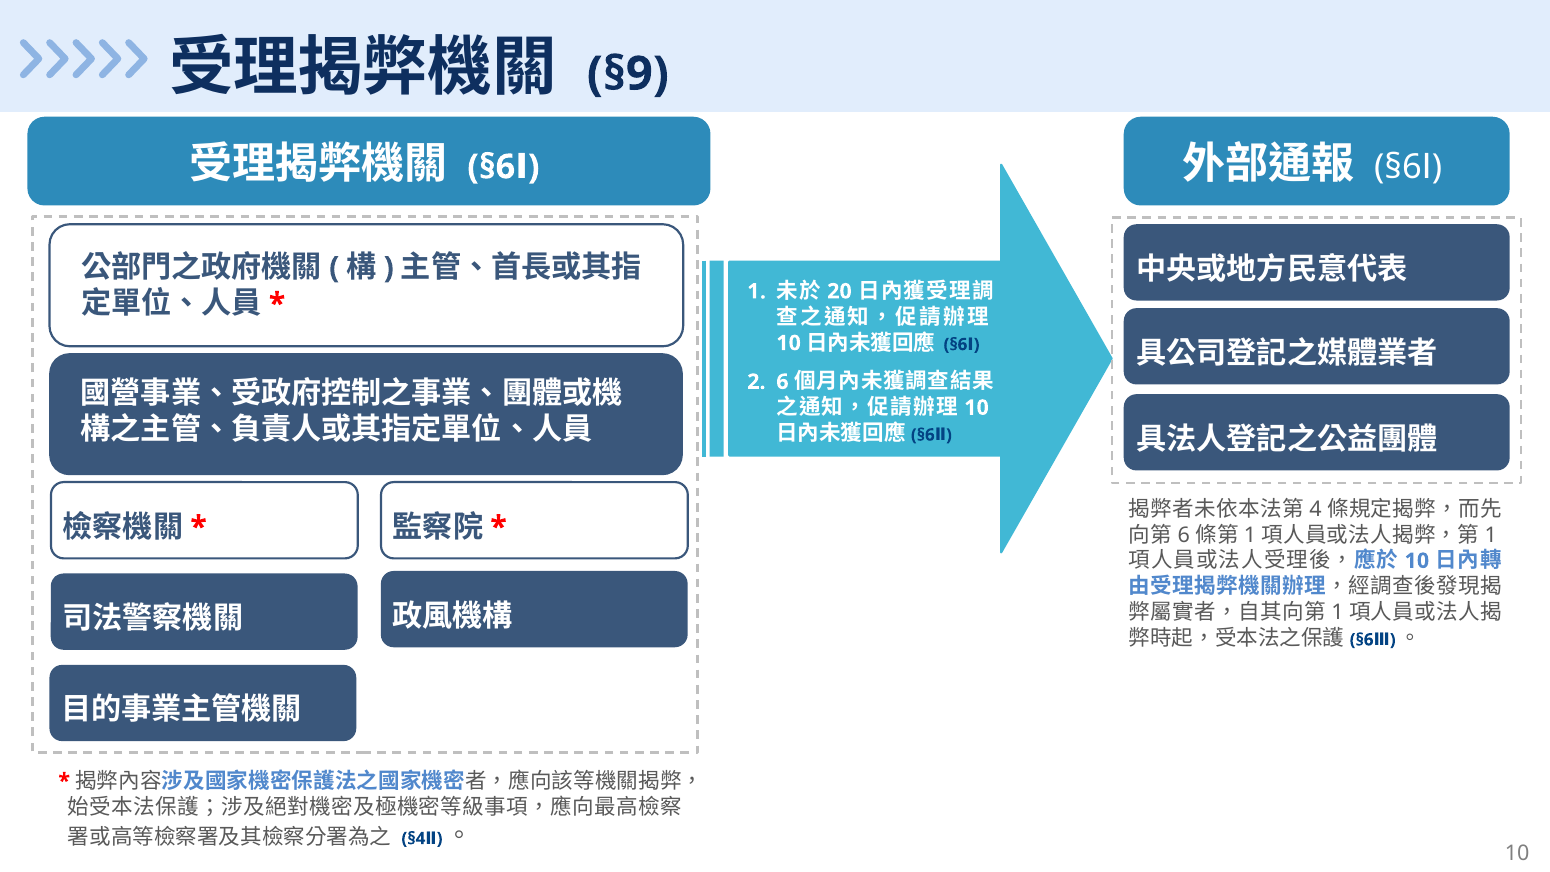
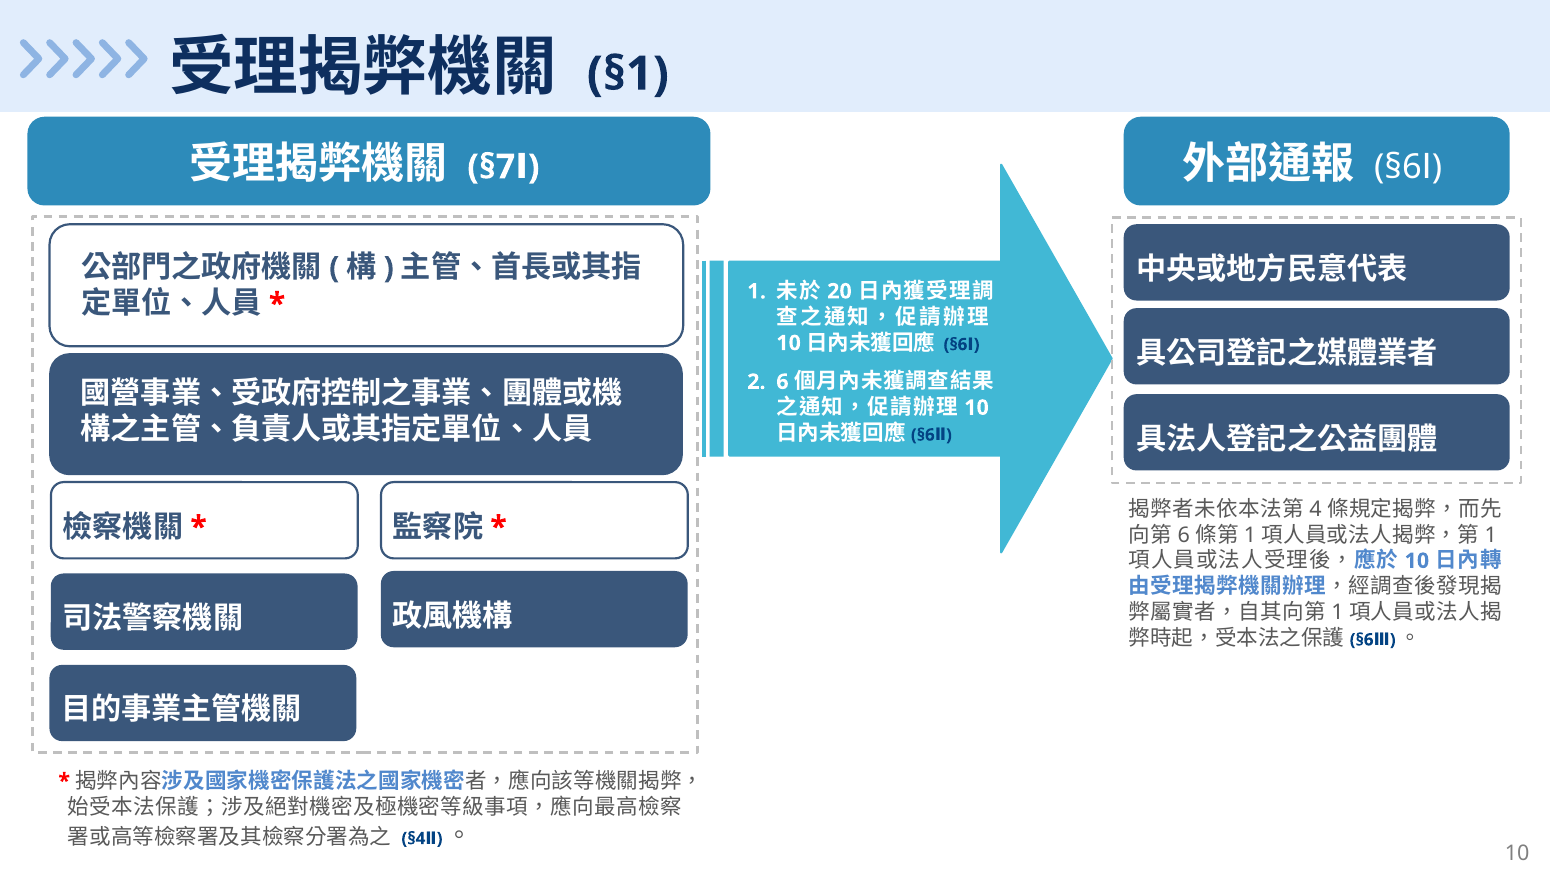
§9: §9 -> §1 (628, 74)
§6: §6 -> §7 (491, 167)
